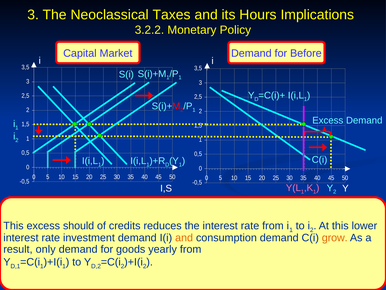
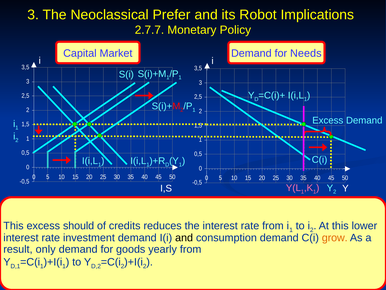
Taxes: Taxes -> Prefer (172, 15)
Hours: Hours -> Robot (258, 15)
3.2.2: 3.2.2 -> 2.7.7 (149, 30)
Before: Before -> Needs (306, 53)
and colour: orange -> black (184, 237)
